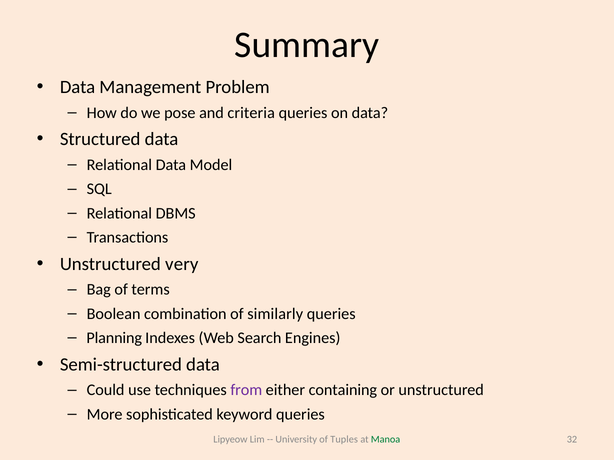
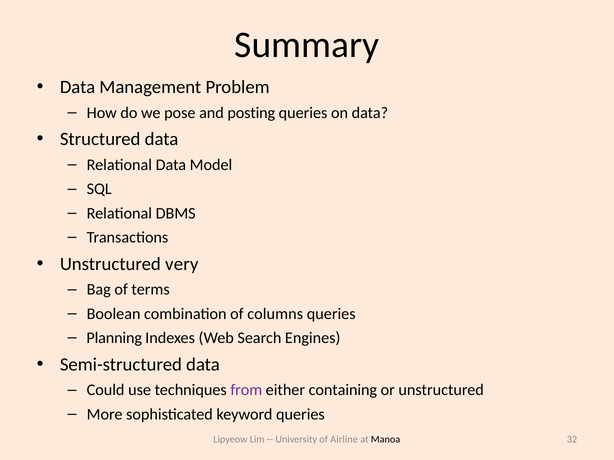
criteria: criteria -> posting (251, 113)
similarly: similarly -> columns (275, 314)
Tuples: Tuples -> Airline (344, 440)
Manoa colour: green -> black (386, 440)
